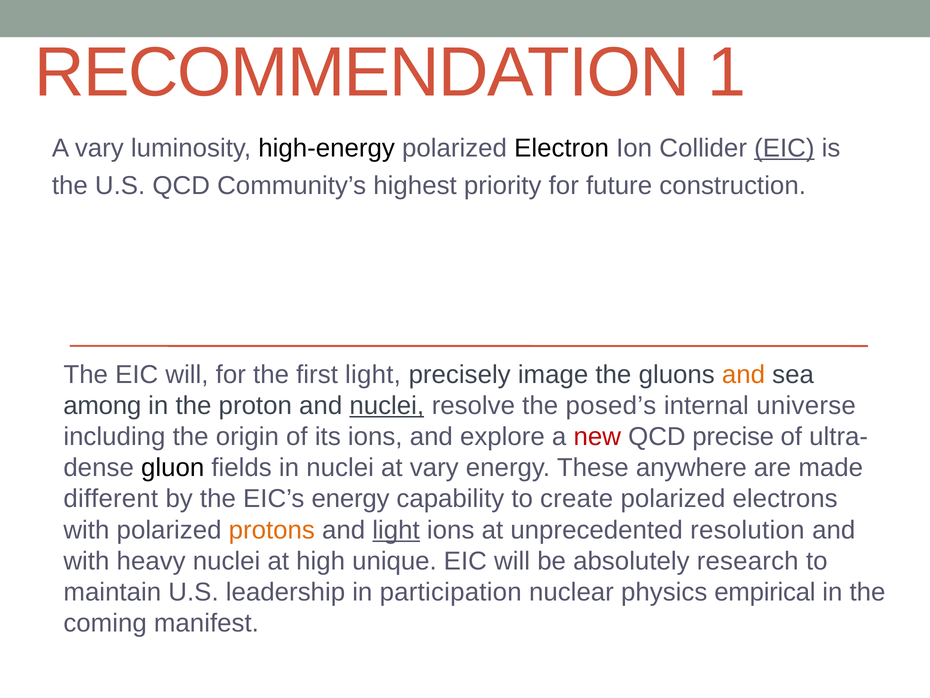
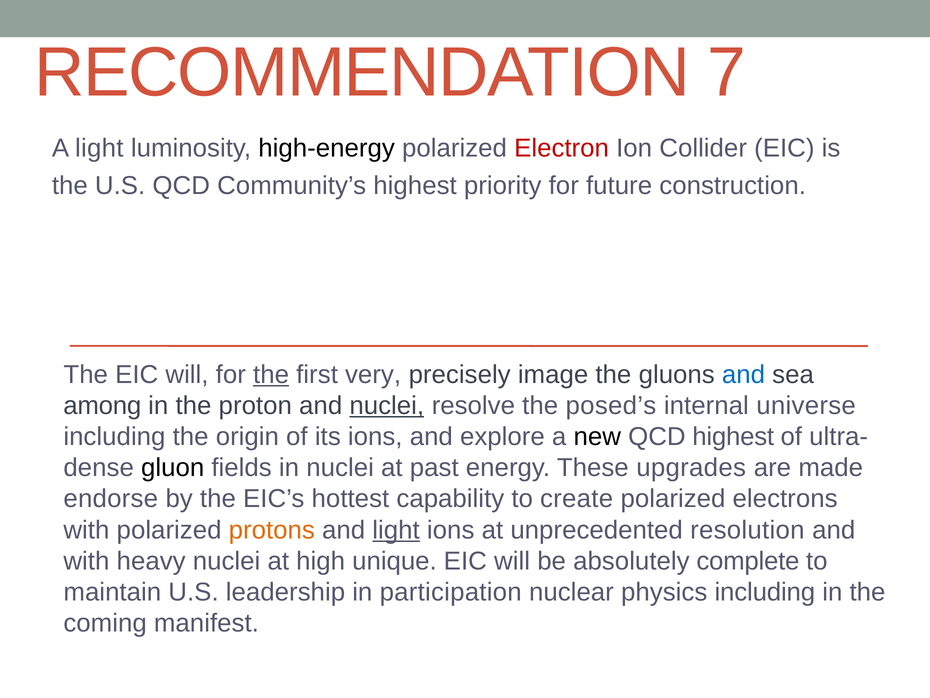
1: 1 -> 7 (726, 72)
A vary: vary -> light (99, 148)
Electron colour: black -> red (562, 148)
EIC underline: present -> none (784, 148)
the underline: none -> present (271, 374)
first light: light -> very (373, 374)
and colour: orange -> blue (743, 374)
new colour: red -> black (597, 436)
QCD precise: precise -> highest (733, 436)
at vary: vary -> past (434, 467)
anywhere: anywhere -> upgrades (691, 467)
different: different -> endorse (111, 499)
EIC’s energy: energy -> hottest (350, 499)
research: research -> complete (748, 561)
physics empirical: empirical -> including (765, 592)
